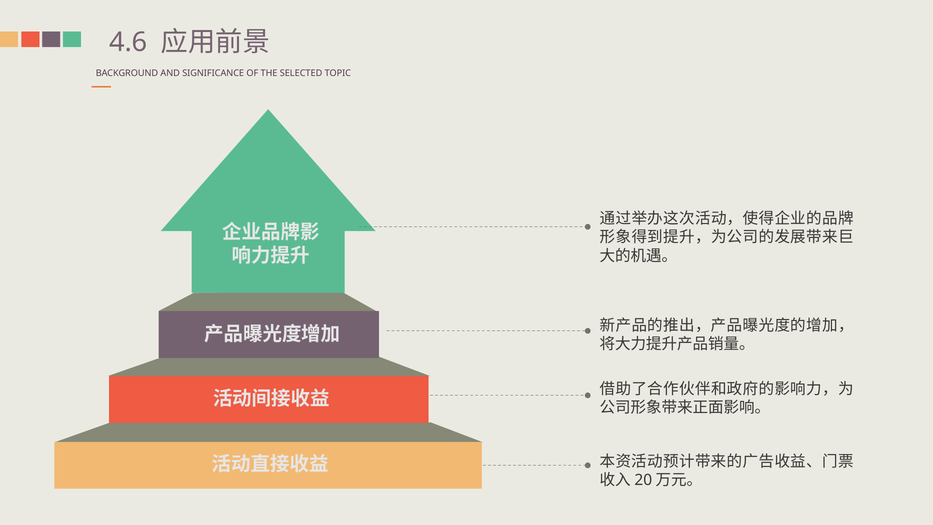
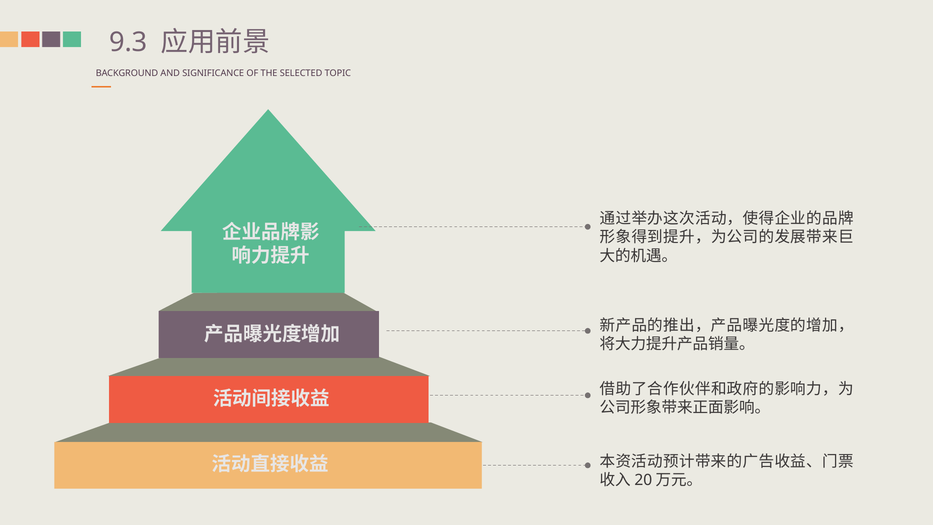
4.6: 4.6 -> 9.3 (128, 42)
